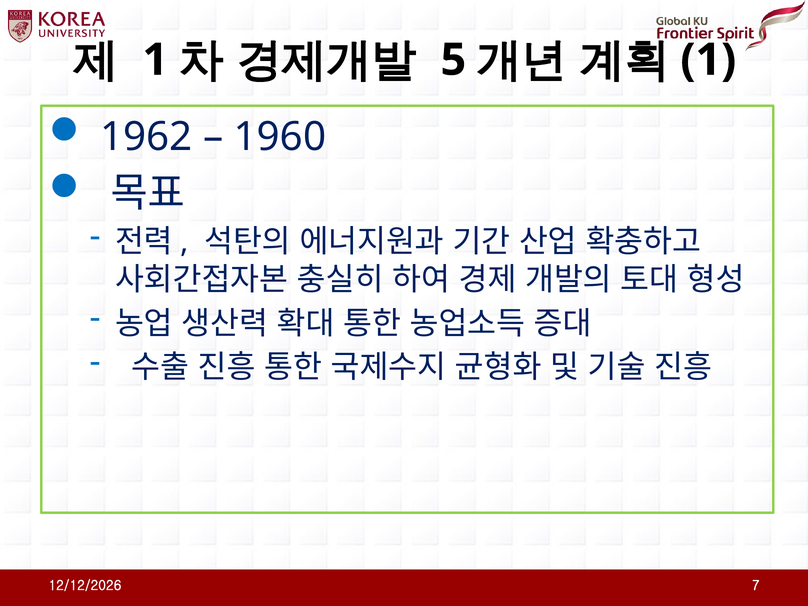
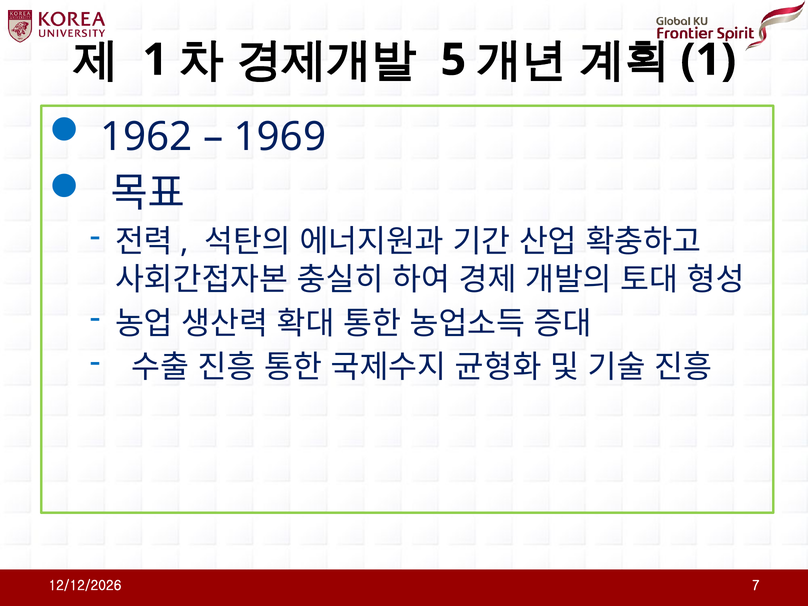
1960: 1960 -> 1969 (280, 137)
